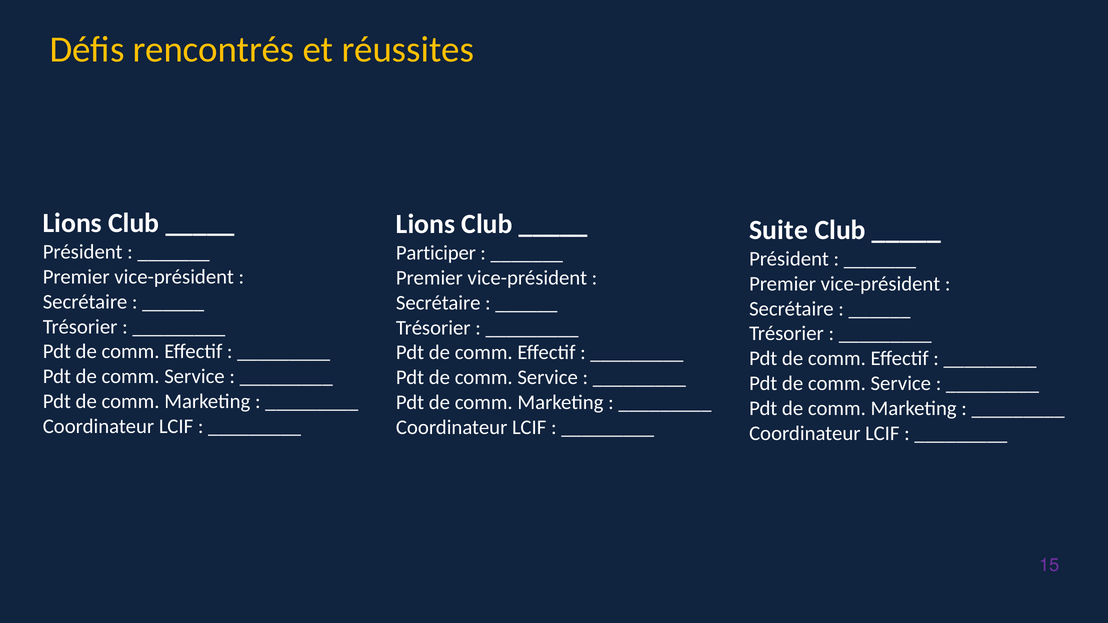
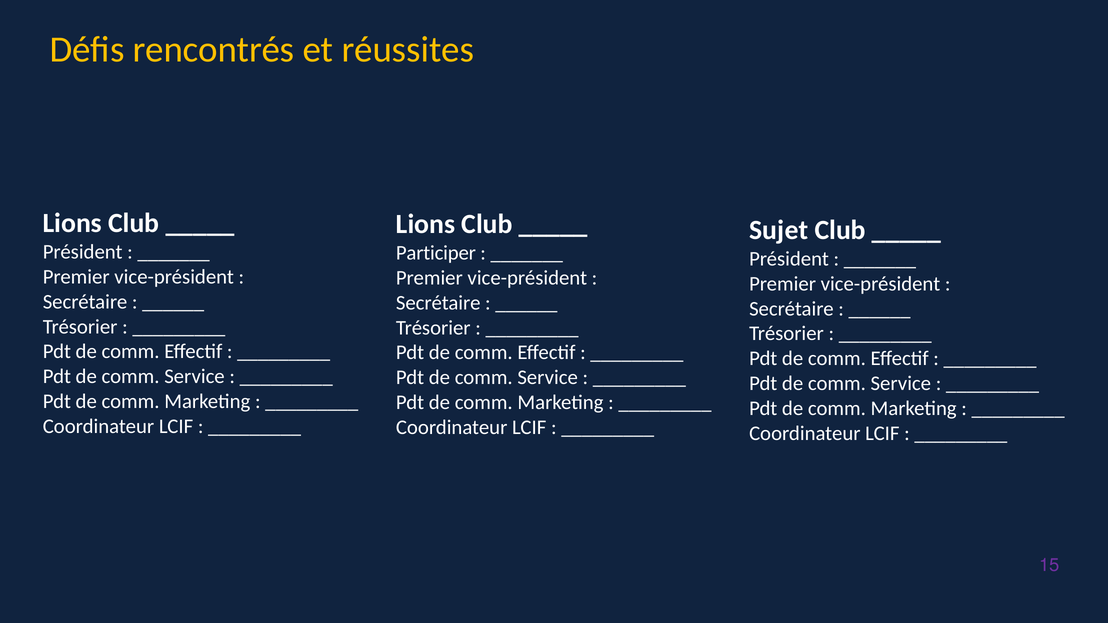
Suite: Suite -> Sujet (779, 230)
